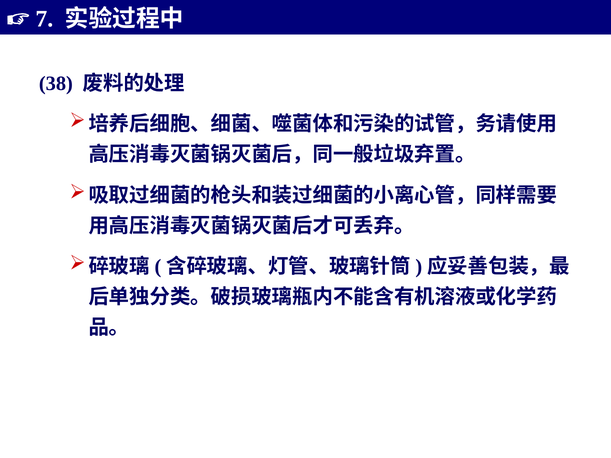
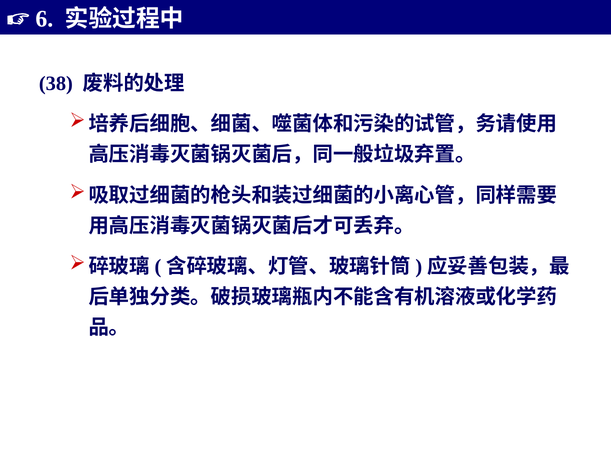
7: 7 -> 6 (44, 19)
